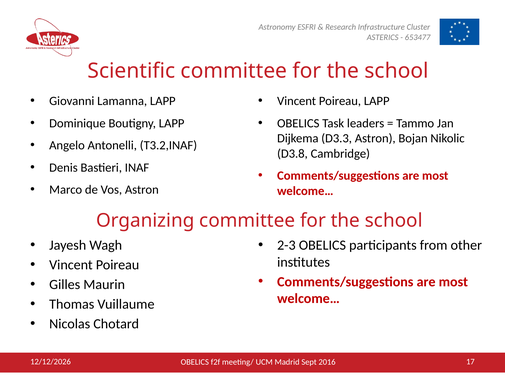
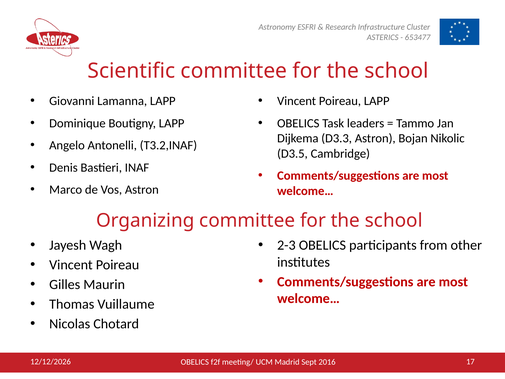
D3.8: D3.8 -> D3.5 (292, 153)
